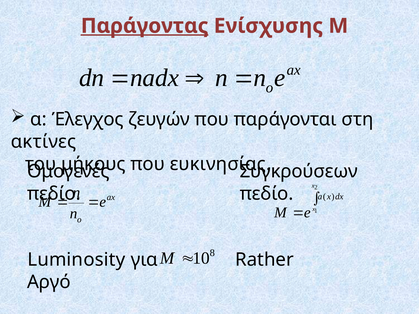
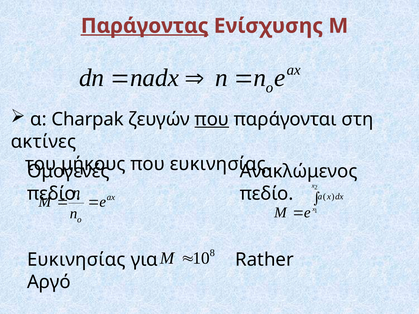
Έλεγχος: Έλεγχος -> Charpak (88, 119)
που underline: none -> present (212, 119)
Συγκρούσεων: Συγκρούσεων -> Ανακλώμενος (299, 172)
Luminosity: Luminosity -> Ευκινησίας (76, 260)
